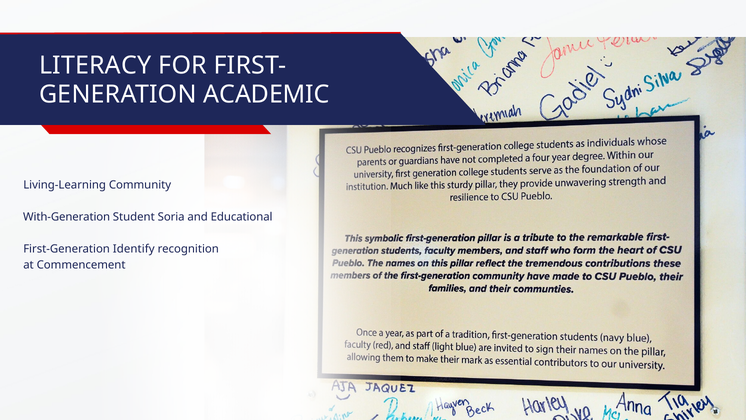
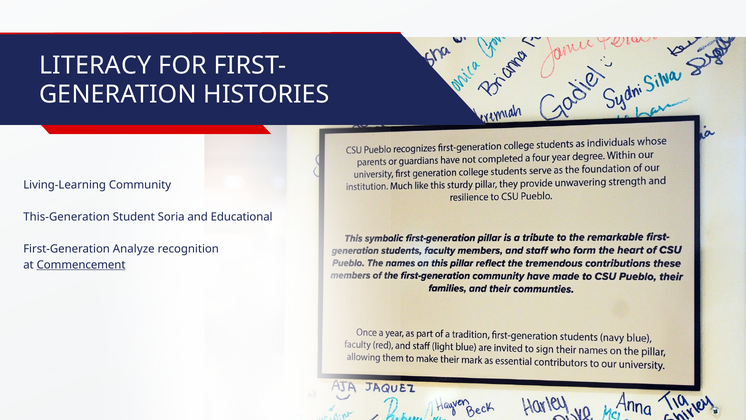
ACADEMIC: ACADEMIC -> HISTORIES (266, 94)
With-Generation: With-Generation -> This-Generation (67, 217)
Identify: Identify -> Analyze (134, 249)
Commencement underline: none -> present (81, 265)
